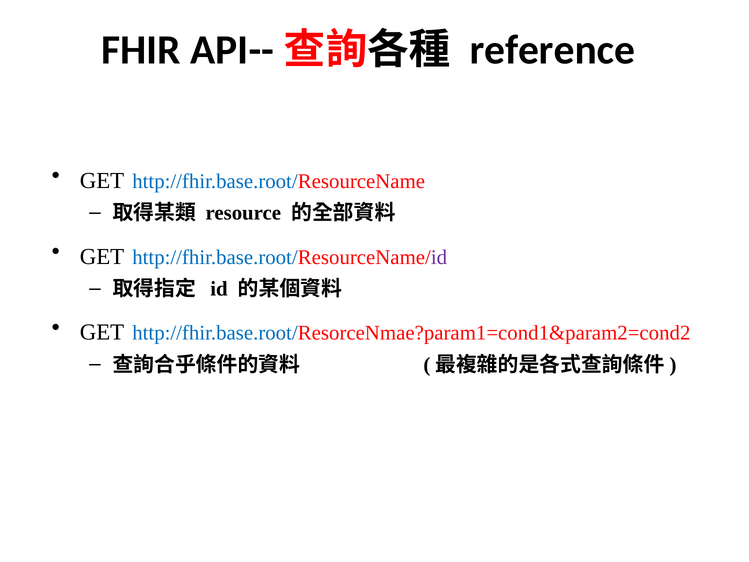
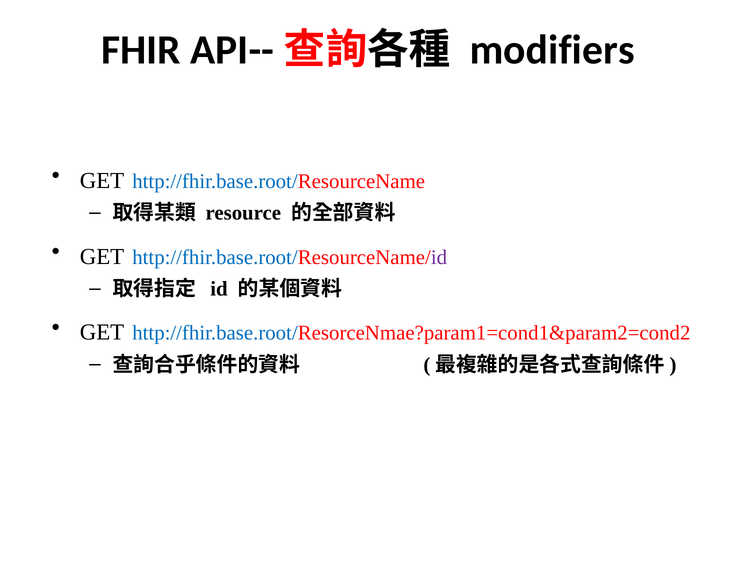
reference: reference -> modifiers (552, 50)
